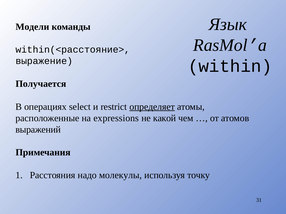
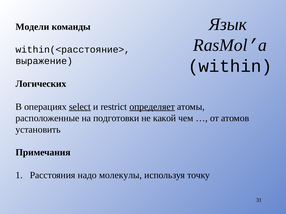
Получается: Получается -> Логических (41, 84)
select underline: none -> present (80, 107)
expressions: expressions -> подготовки (116, 118)
выражений: выражений -> установить (38, 130)
